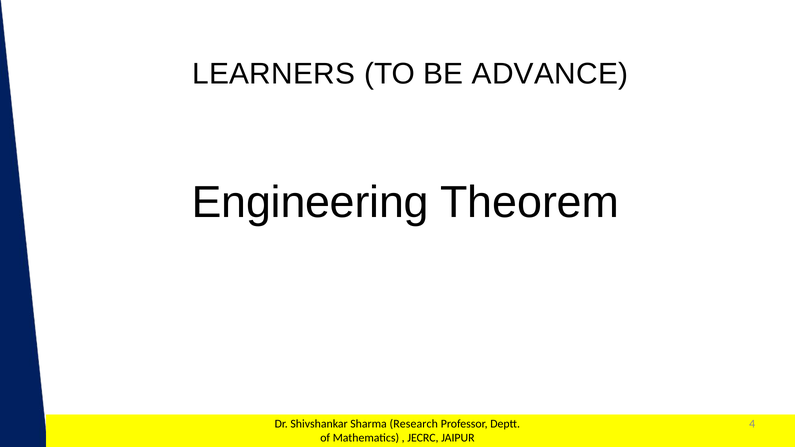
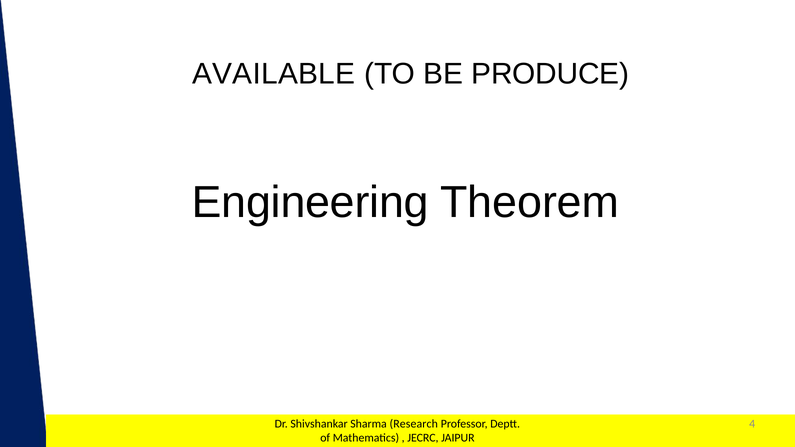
LEARNERS: LEARNERS -> AVAILABLE (274, 74)
ADVANCE: ADVANCE -> PRODUCE (550, 74)
